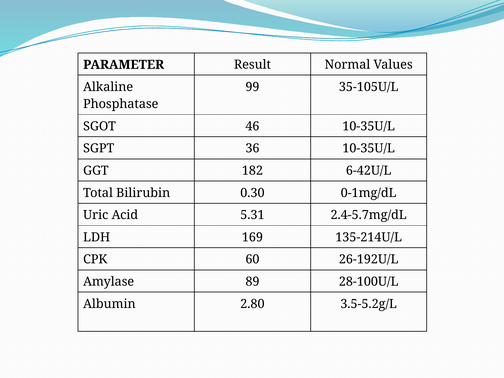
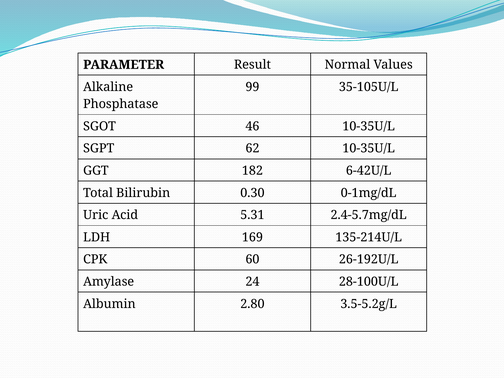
36: 36 -> 62 (252, 148)
89: 89 -> 24 (252, 282)
